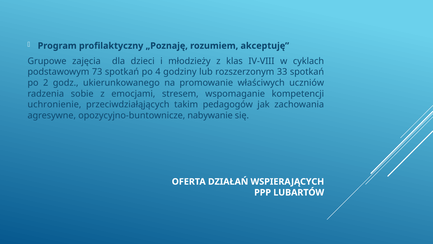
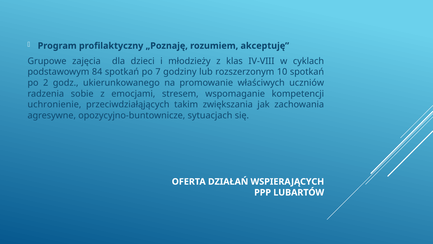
73: 73 -> 84 (97, 72)
4: 4 -> 7 (158, 72)
33: 33 -> 10 (282, 72)
pedagogów: pedagogów -> zwiększania (228, 104)
nabywanie: nabywanie -> sytuacjach (210, 115)
